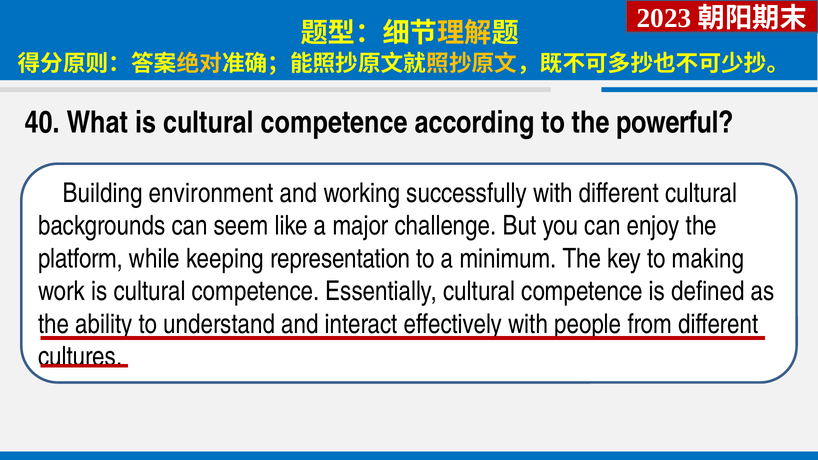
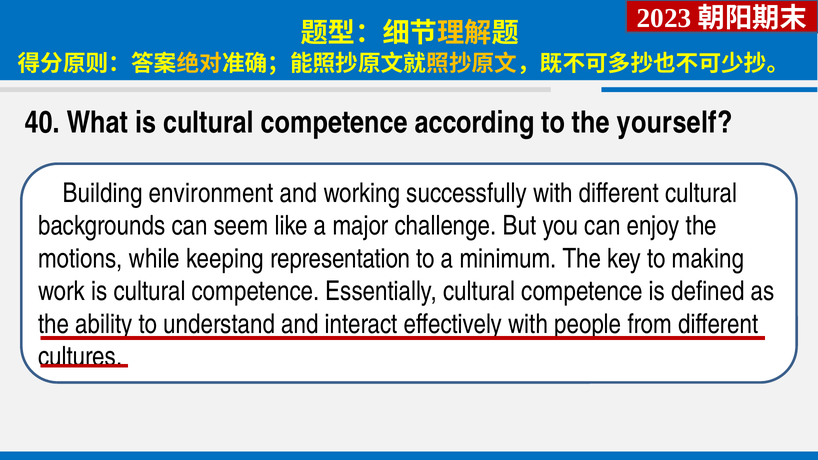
powerful: powerful -> yourself (675, 122)
platform: platform -> motions (80, 259)
